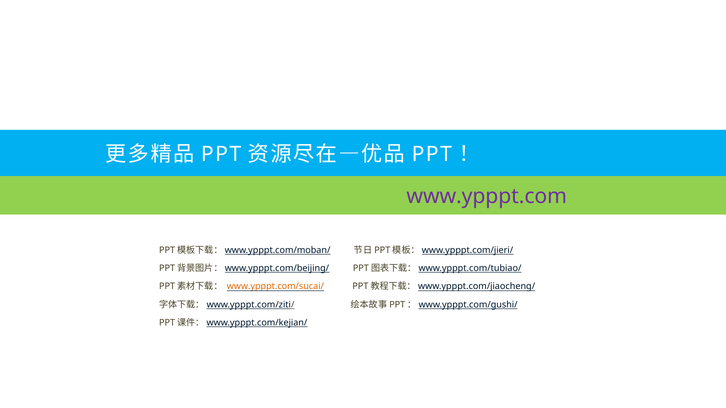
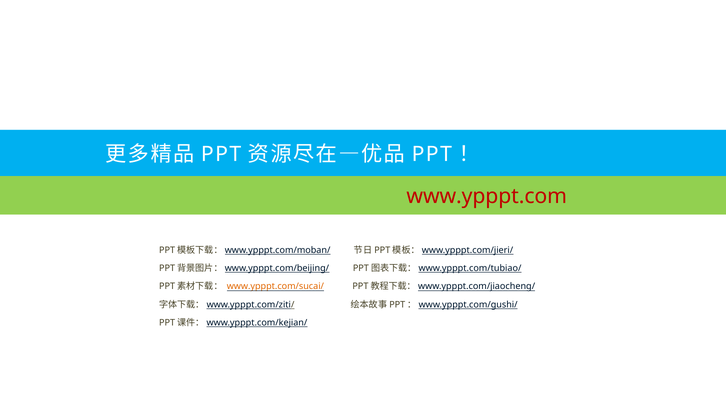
www.ypppt.com colour: purple -> red (487, 197)
